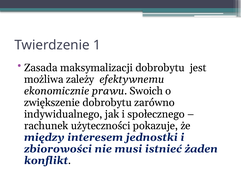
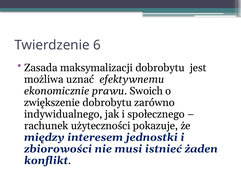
1: 1 -> 6 (97, 45)
zależy: zależy -> uznać (80, 79)
